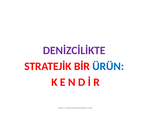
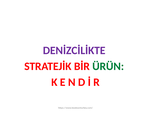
ÜRÜN colour: blue -> green (108, 66)
